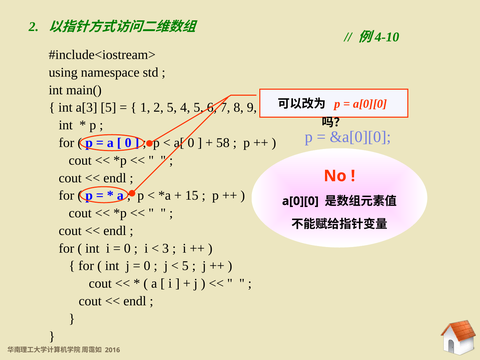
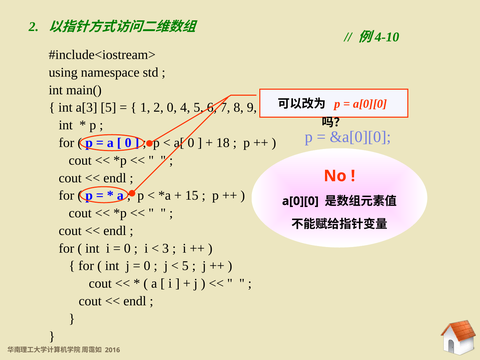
2 5: 5 -> 0 (172, 108)
58: 58 -> 18 (223, 143)
